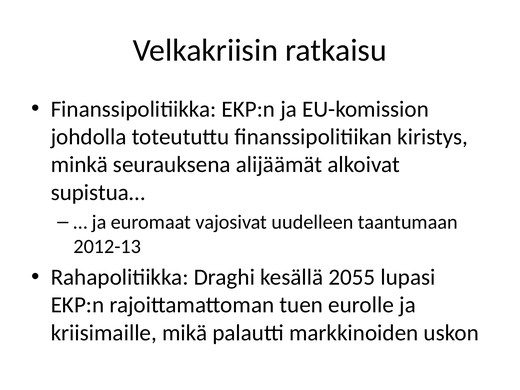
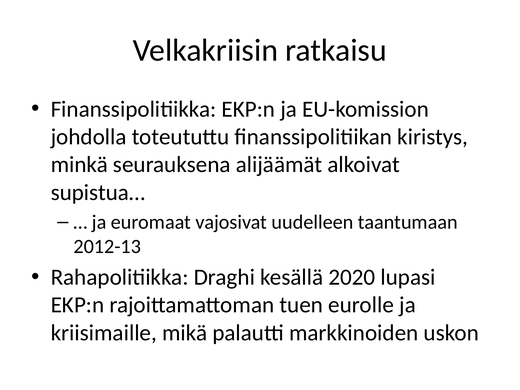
2055: 2055 -> 2020 (352, 277)
